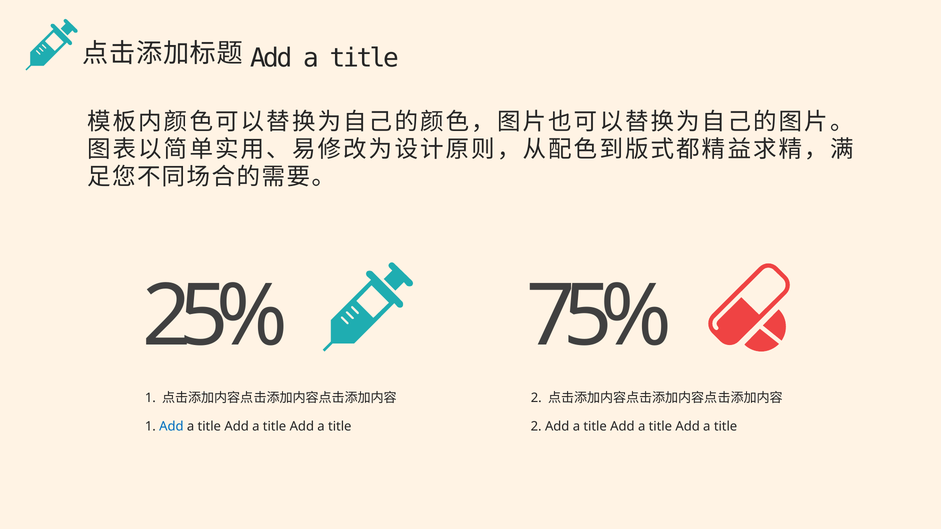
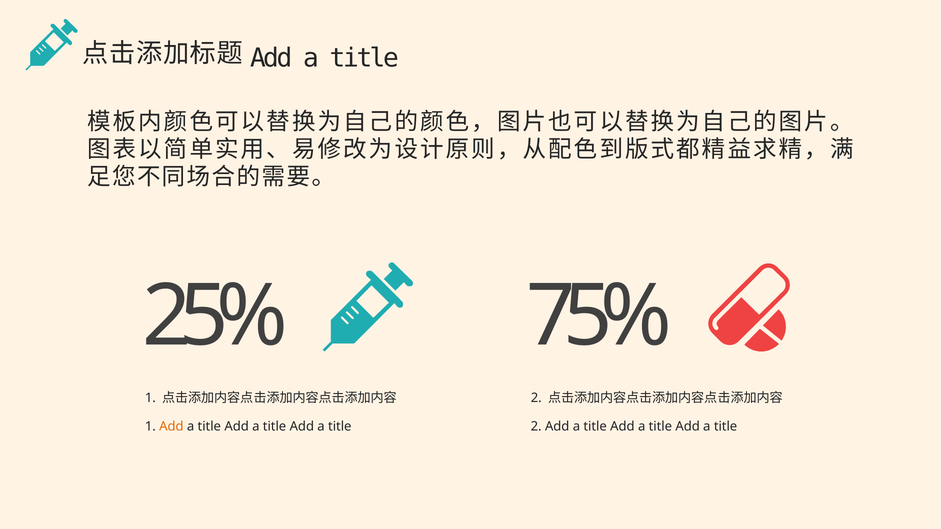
Add colour: blue -> orange (171, 427)
